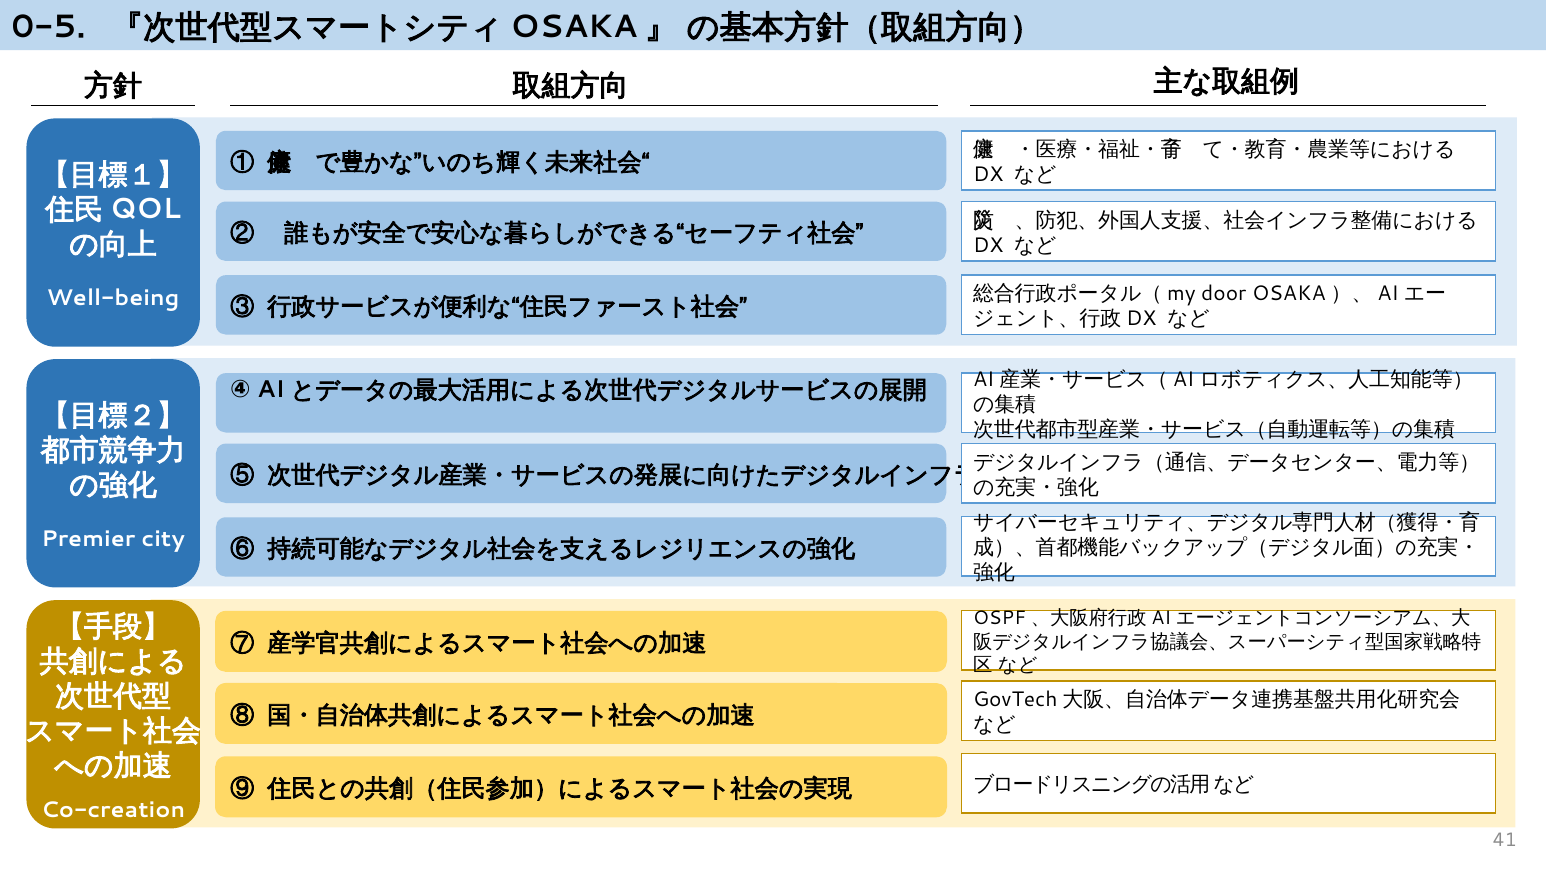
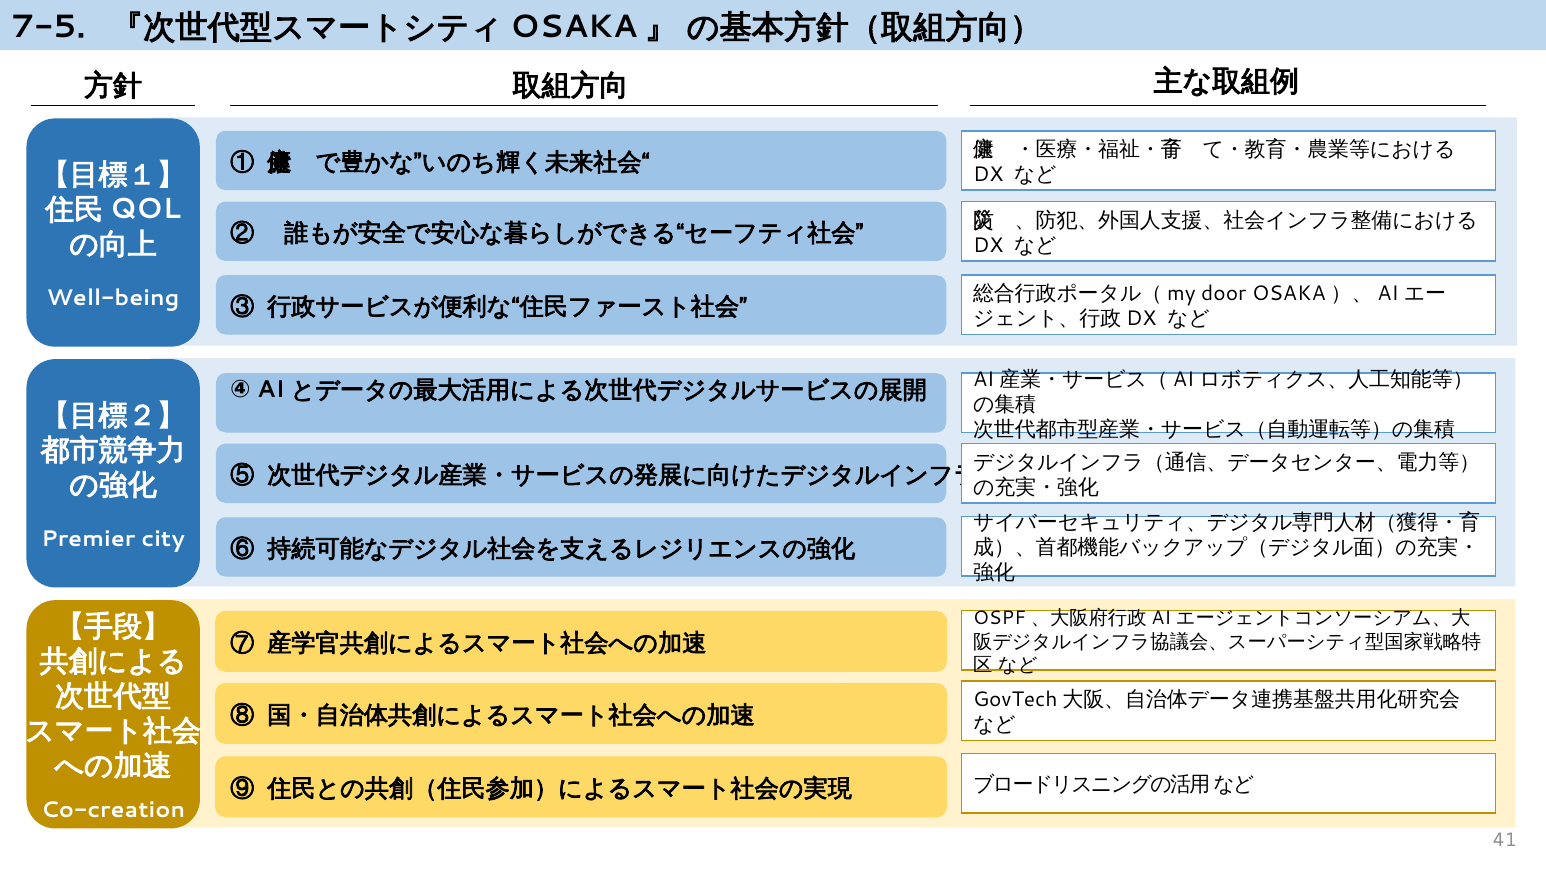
0-5: 0-5 -> 7-5 (48, 27)
